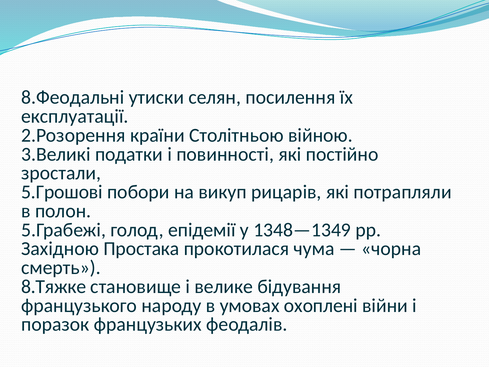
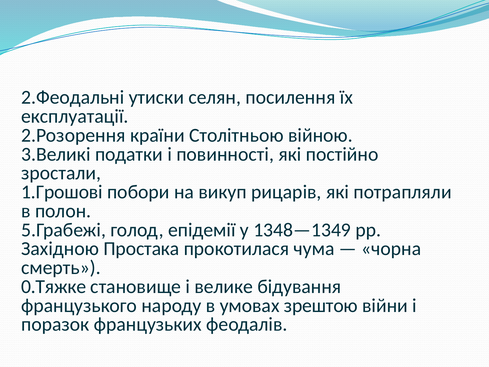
8.Феодальні: 8.Феодальні -> 2.Феодальні (73, 97)
5.Грошові: 5.Грошові -> 1.Грошові (62, 192)
8.Тяжке: 8.Тяжке -> 0.Тяжке (54, 286)
охоплені: охоплені -> зрештою (321, 305)
